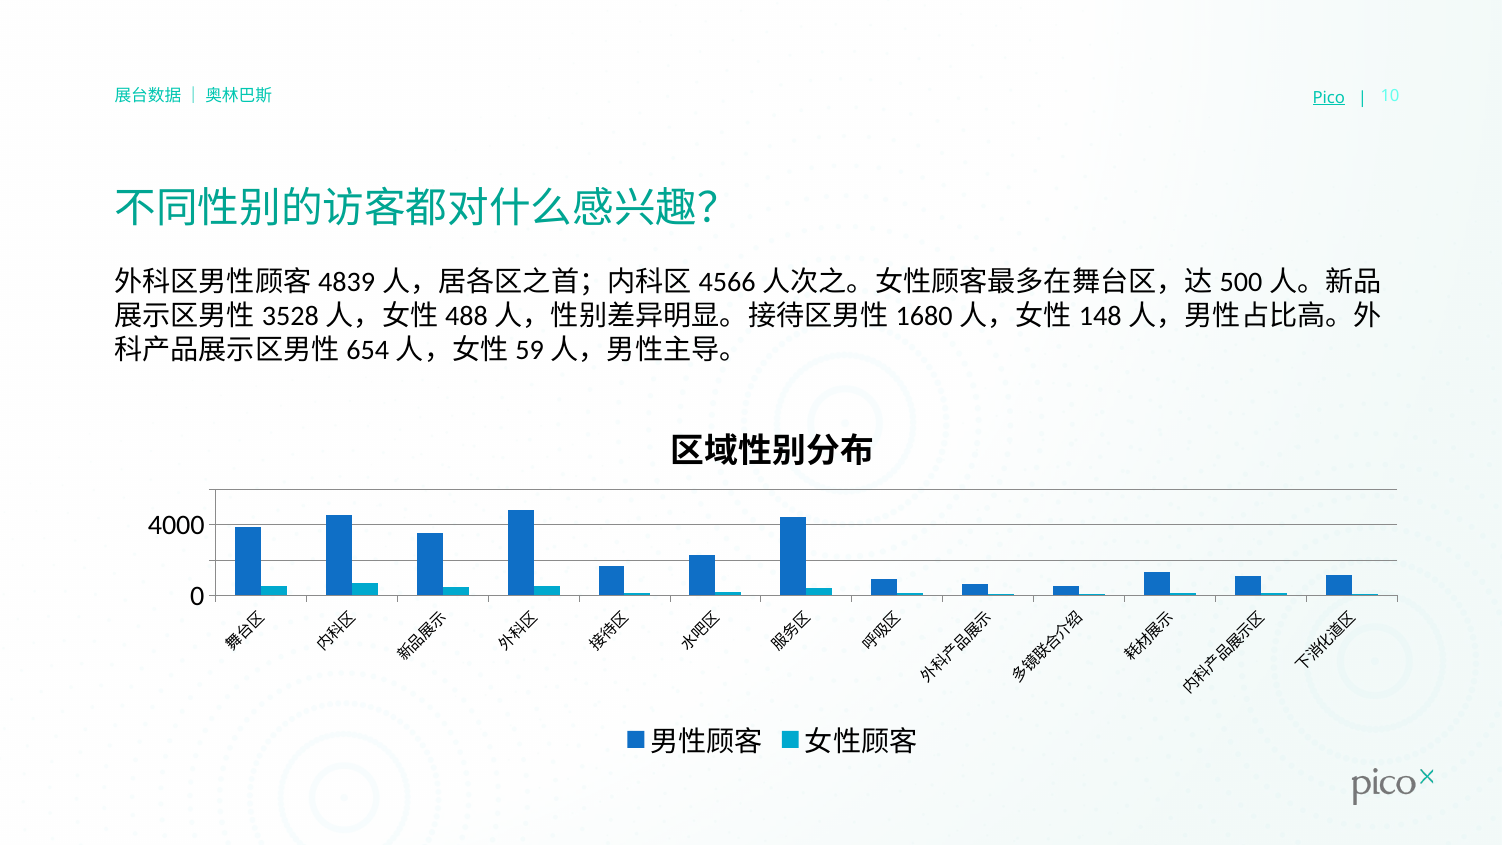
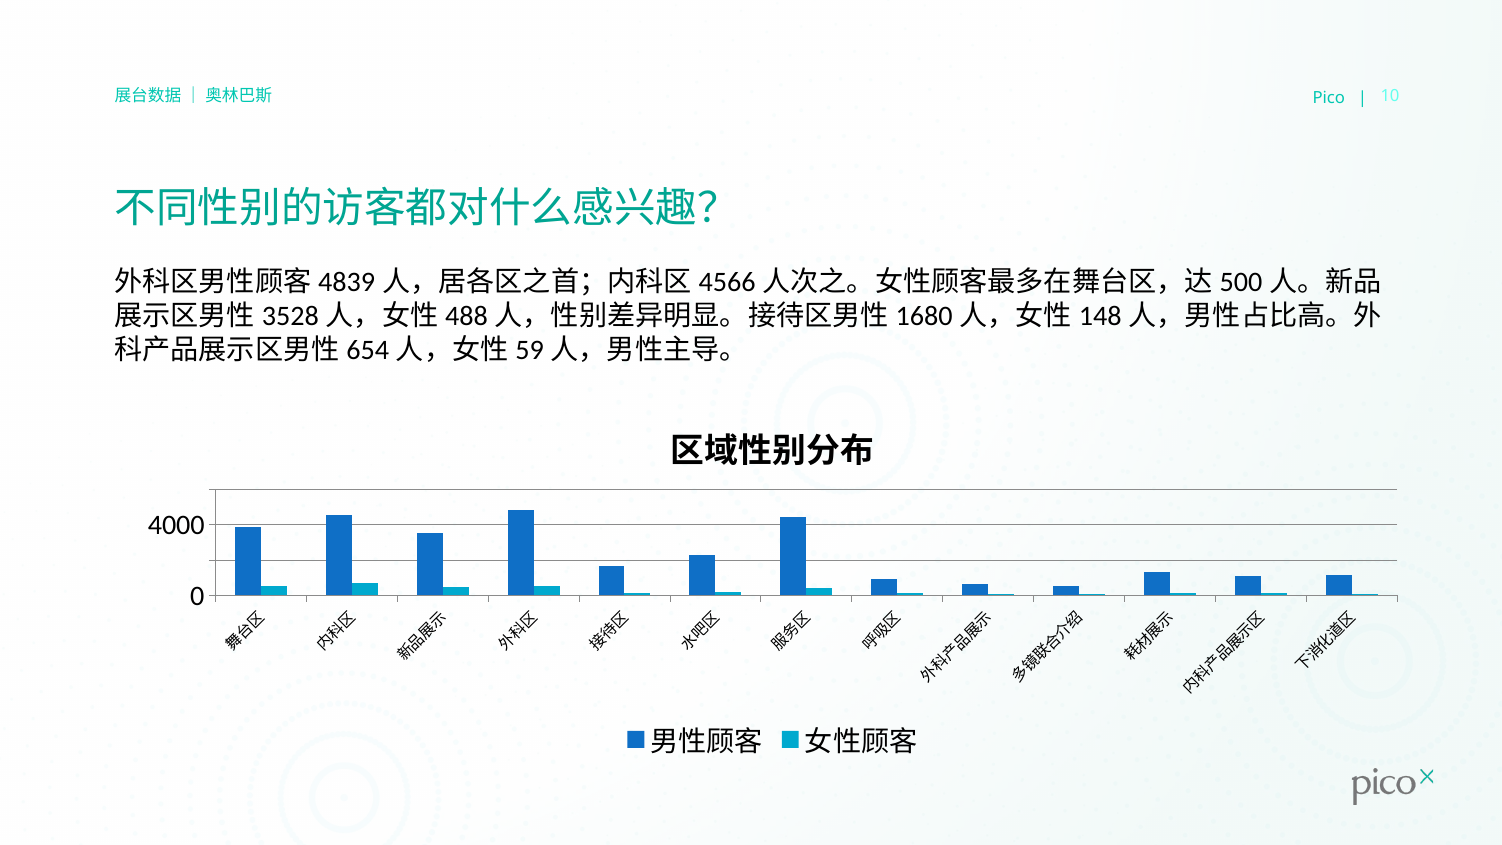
Pico underline: present -> none (1329, 98)
